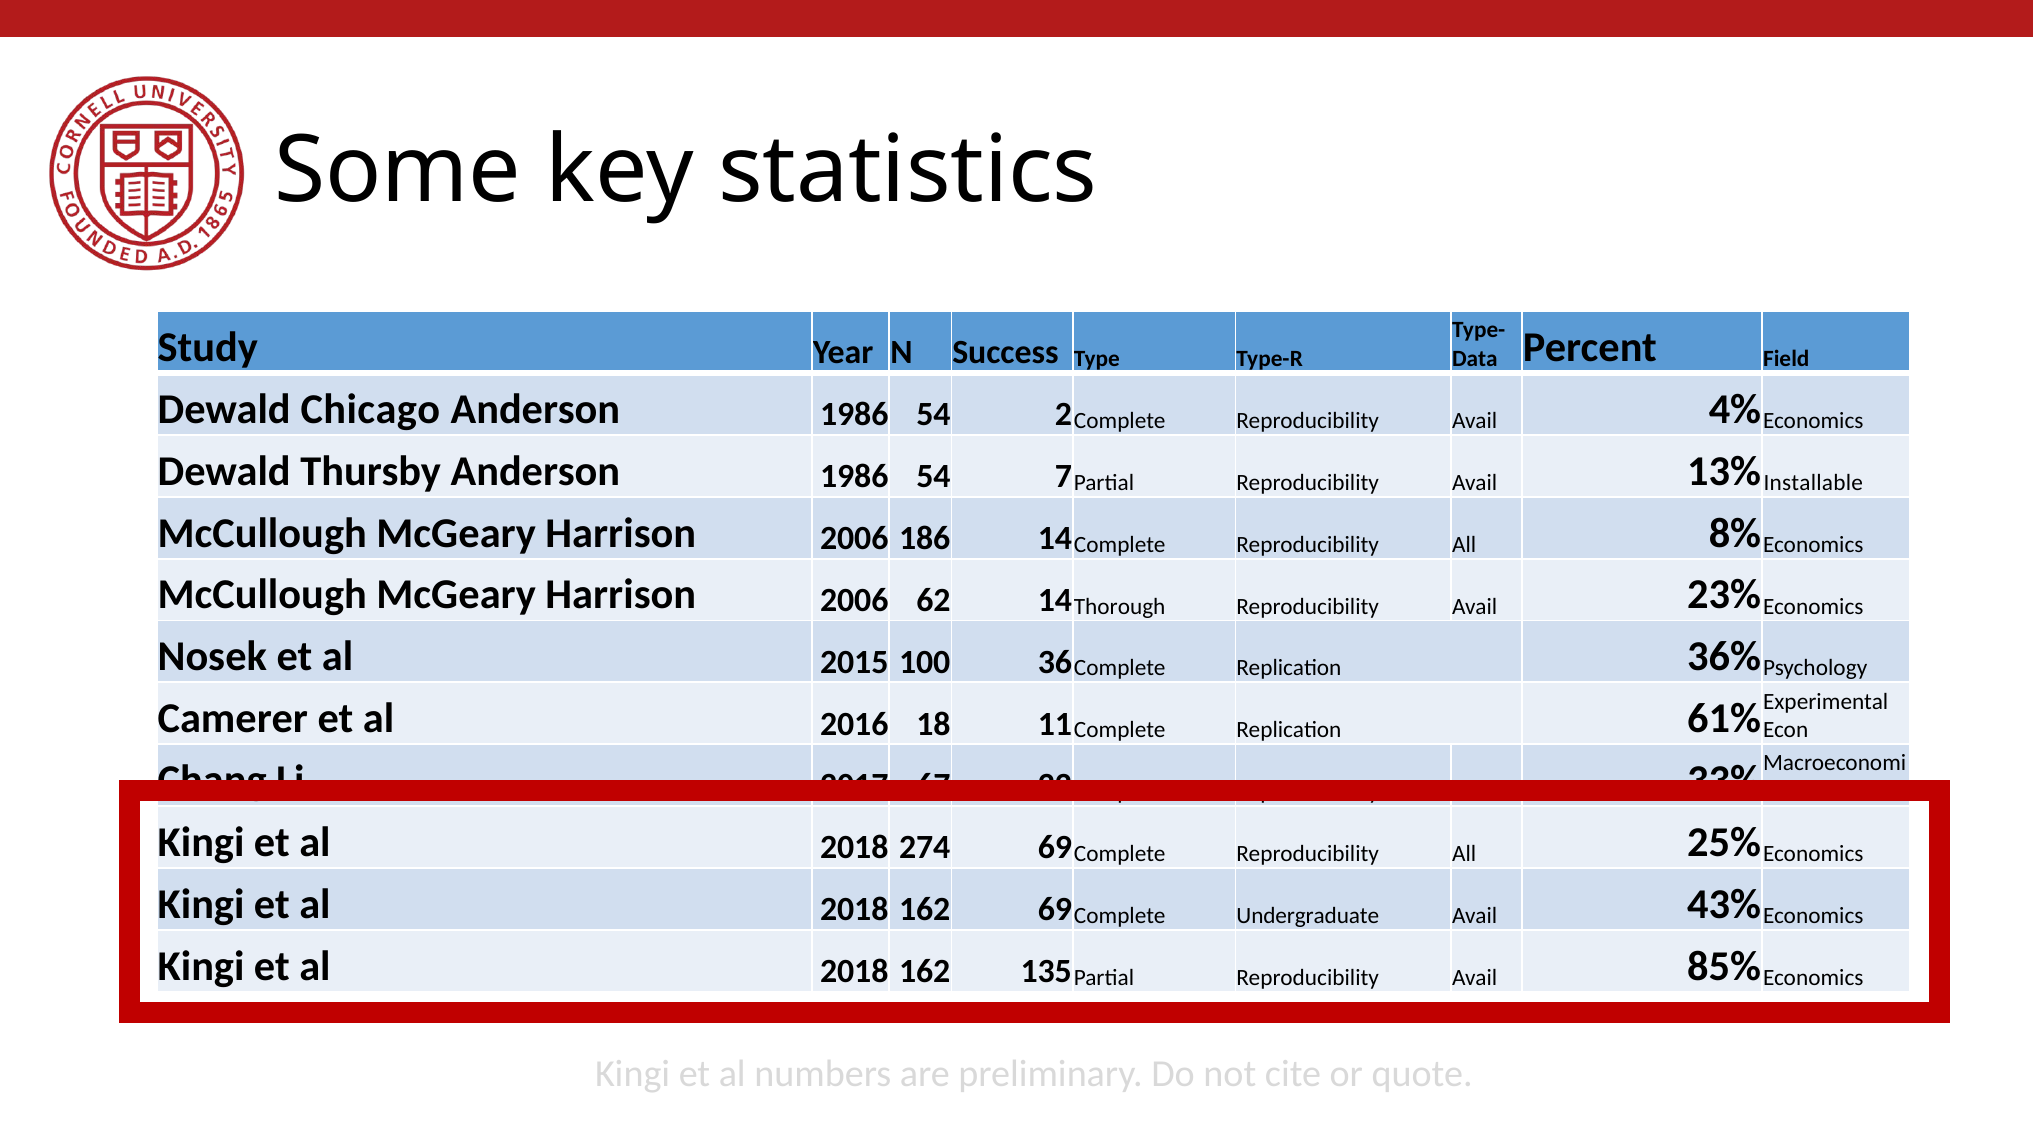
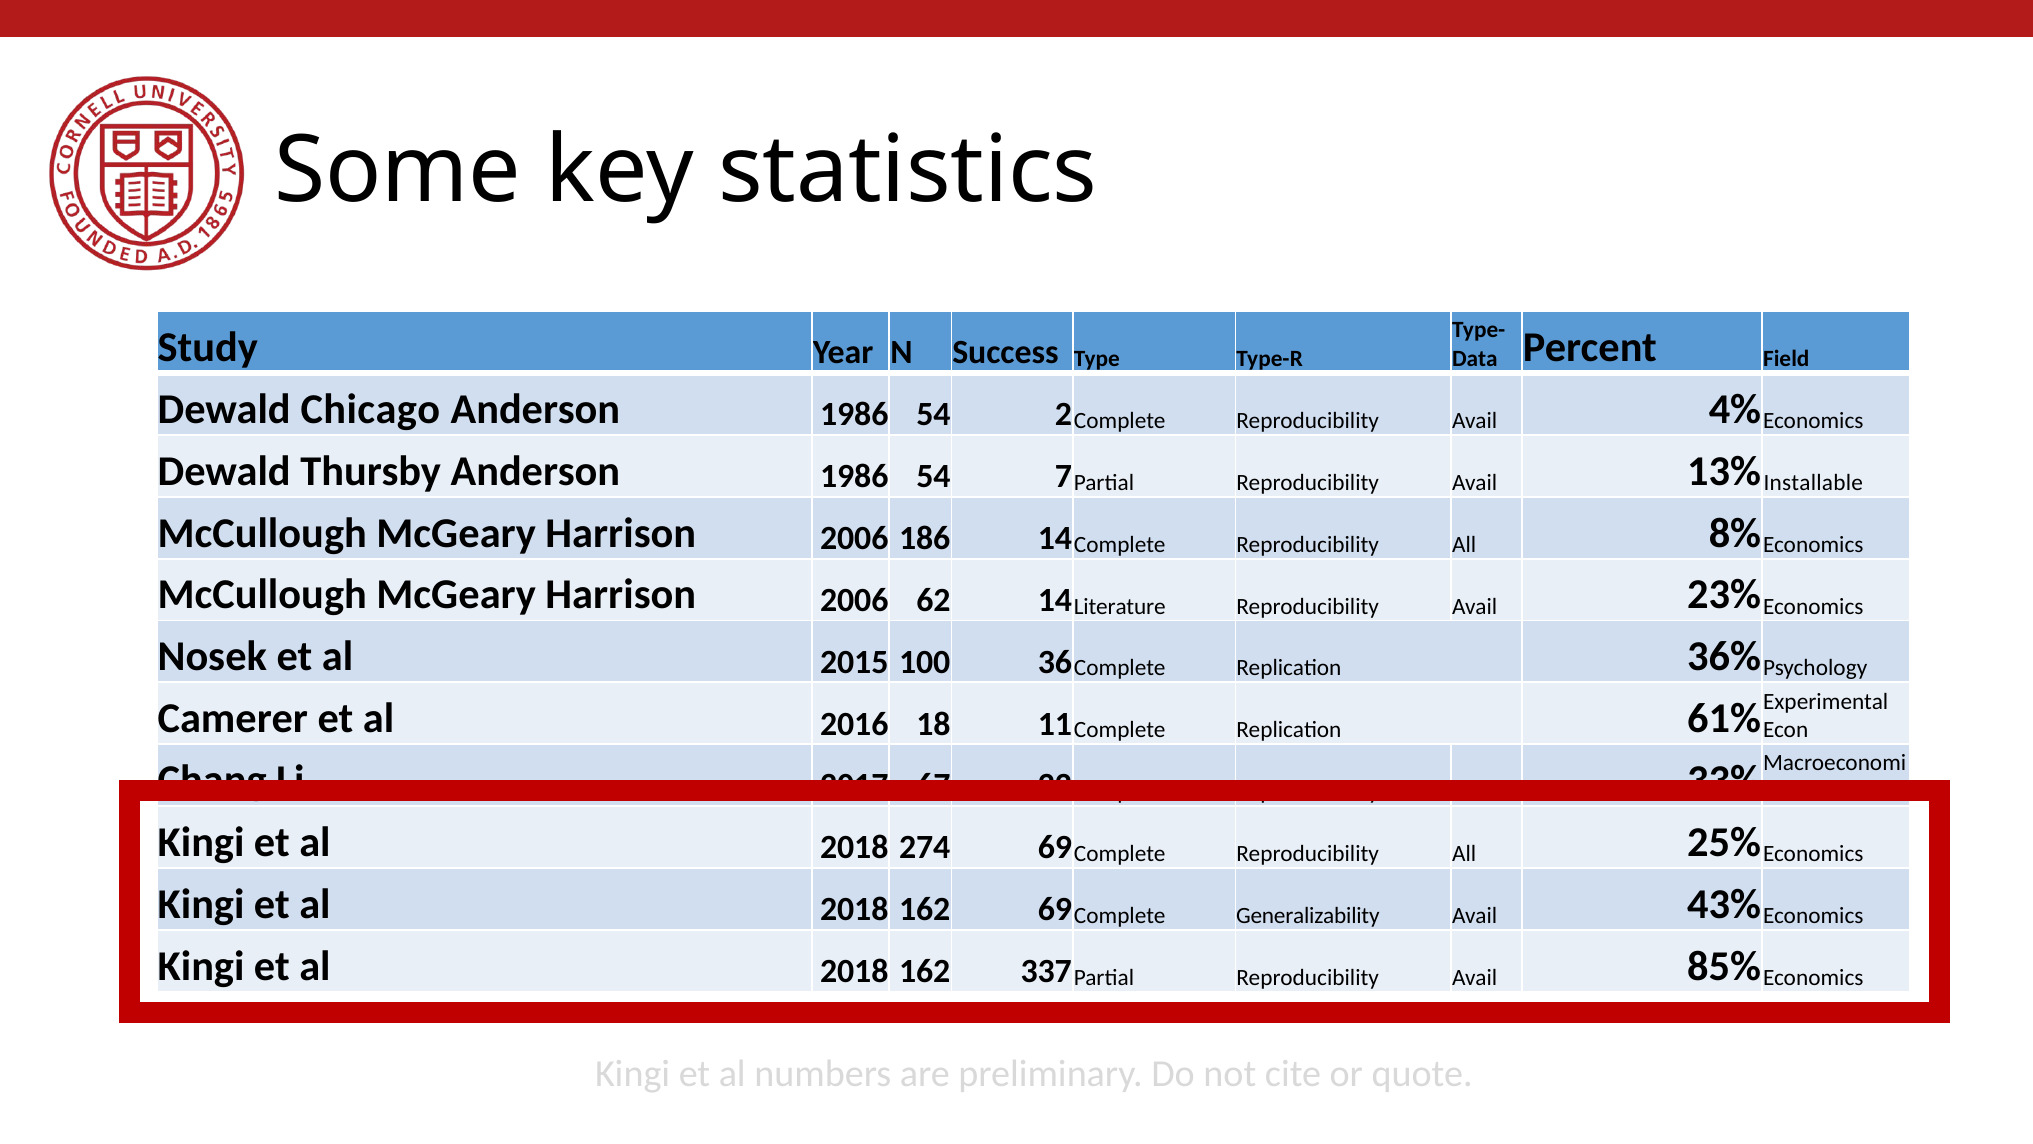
Thorough: Thorough -> Literature (1120, 606)
Undergraduate: Undergraduate -> Generalizability (1308, 915)
135: 135 -> 337 (1046, 971)
